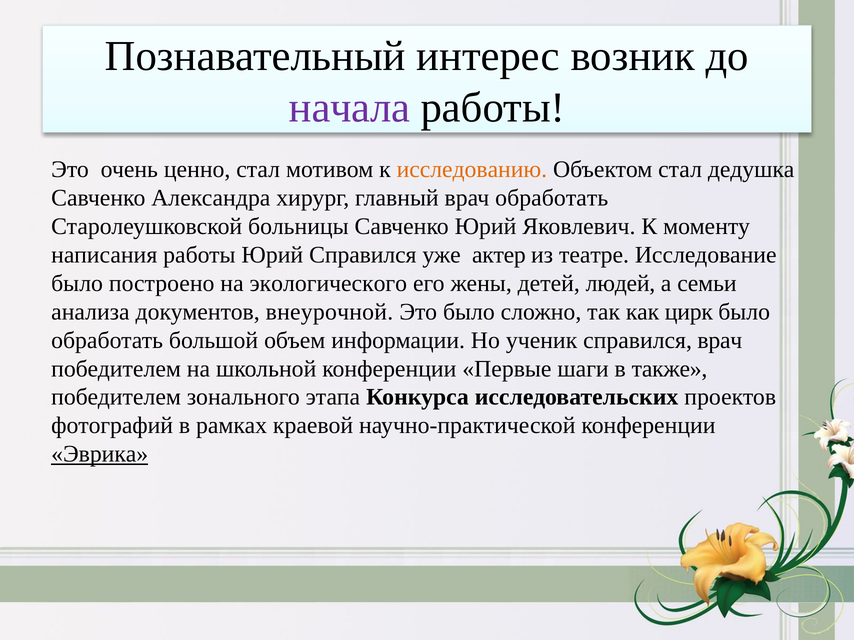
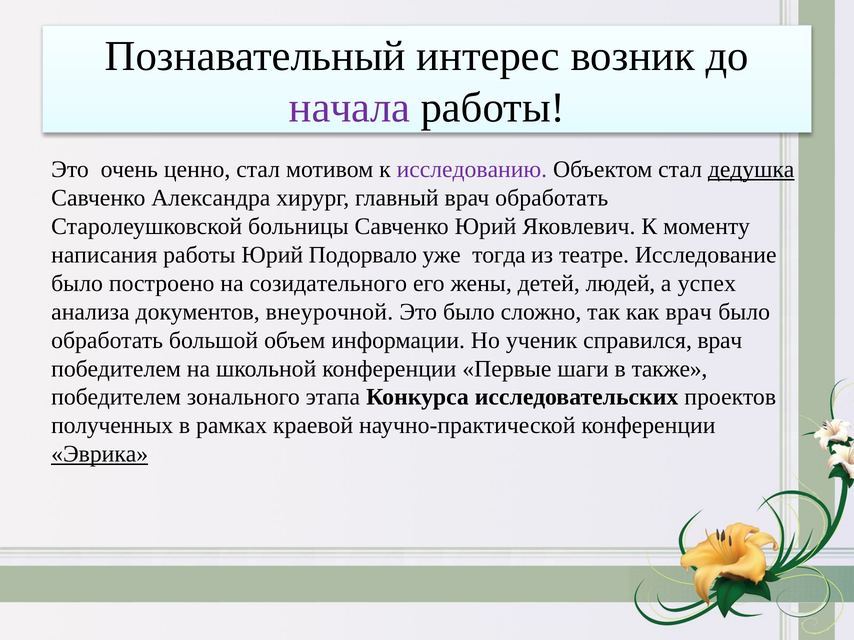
исследованию colour: orange -> purple (472, 170)
дедушка underline: none -> present (751, 170)
Юрий Справился: Справился -> Подорвало (363, 255)
актер: актер -> тогда (499, 255)
экологического: экологического -> созидательного (328, 284)
семьи: семьи -> успех (707, 284)
как цирк: цирк -> врач (689, 312)
фотографий: фотографий -> полученных (112, 426)
